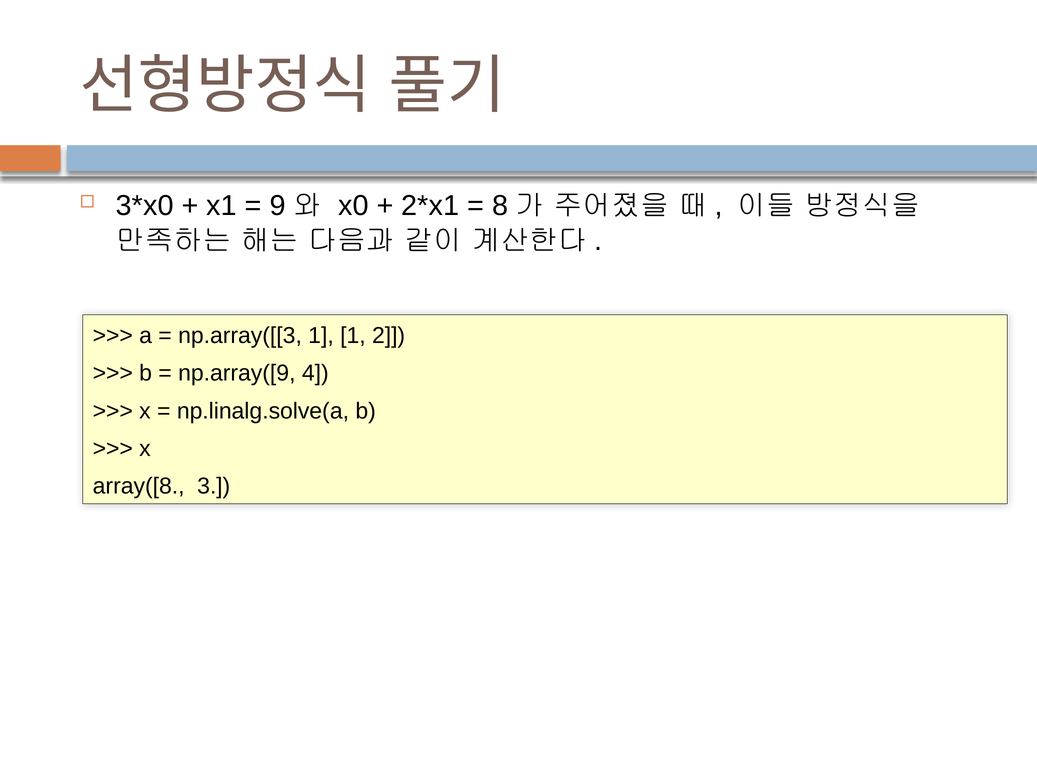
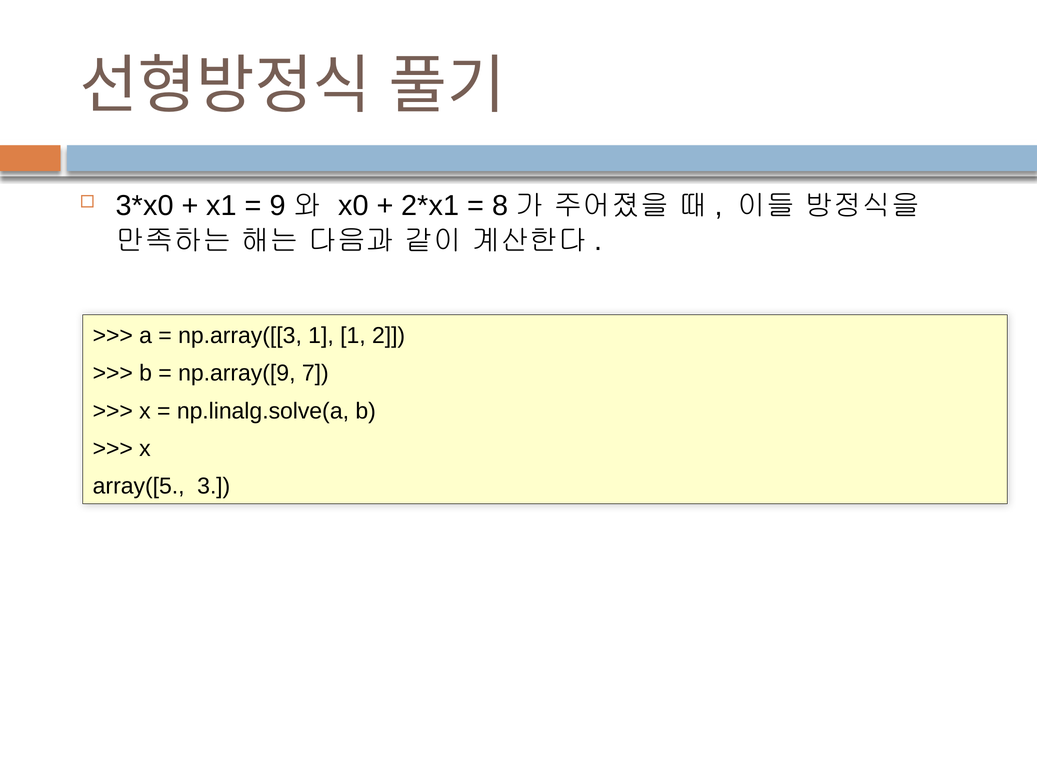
4: 4 -> 7 (315, 373)
array([8: array([8 -> array([5 (139, 486)
